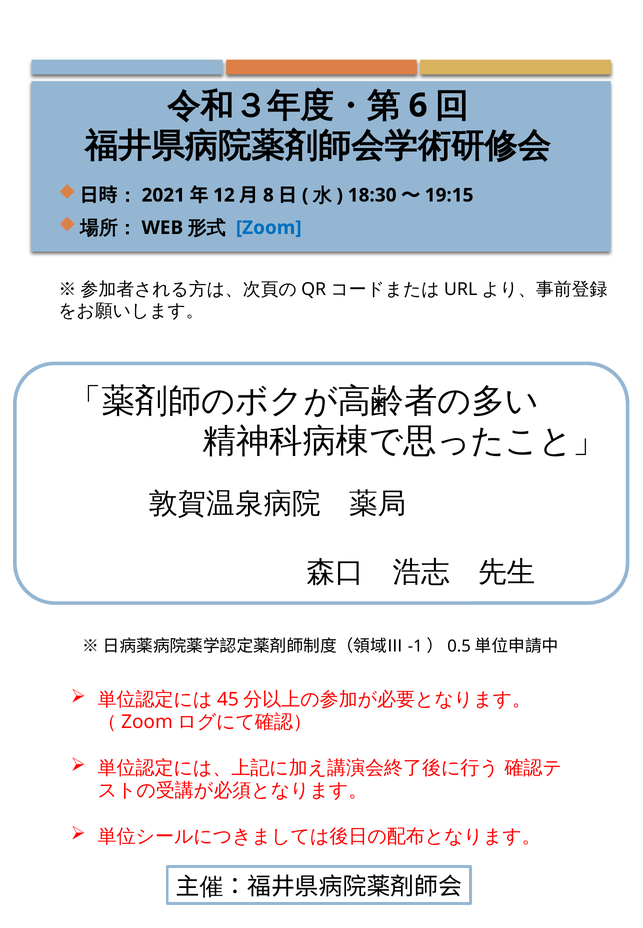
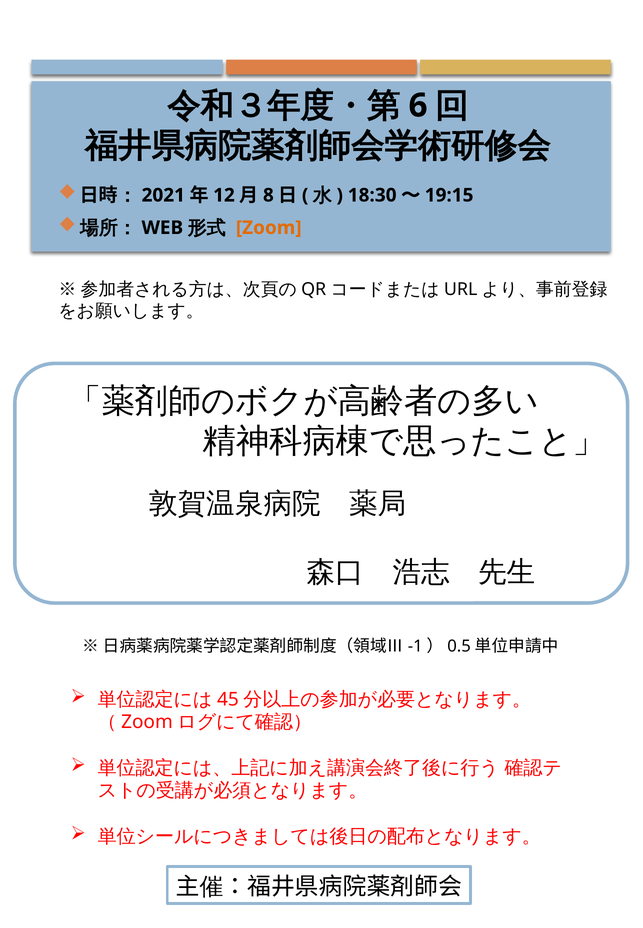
Zoom colour: blue -> orange (269, 228)
